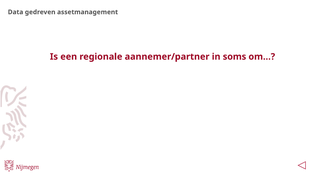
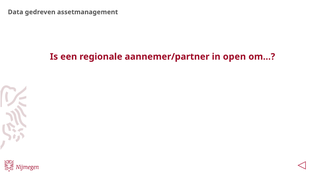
soms: soms -> open (234, 57)
